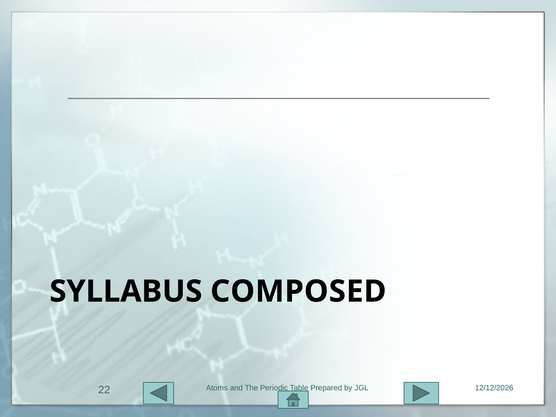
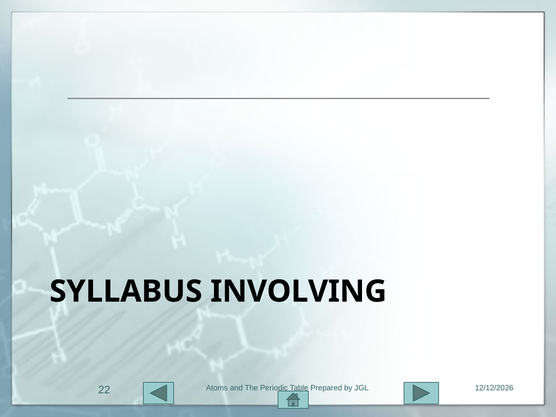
COMPOSED: COMPOSED -> INVOLVING (299, 291)
